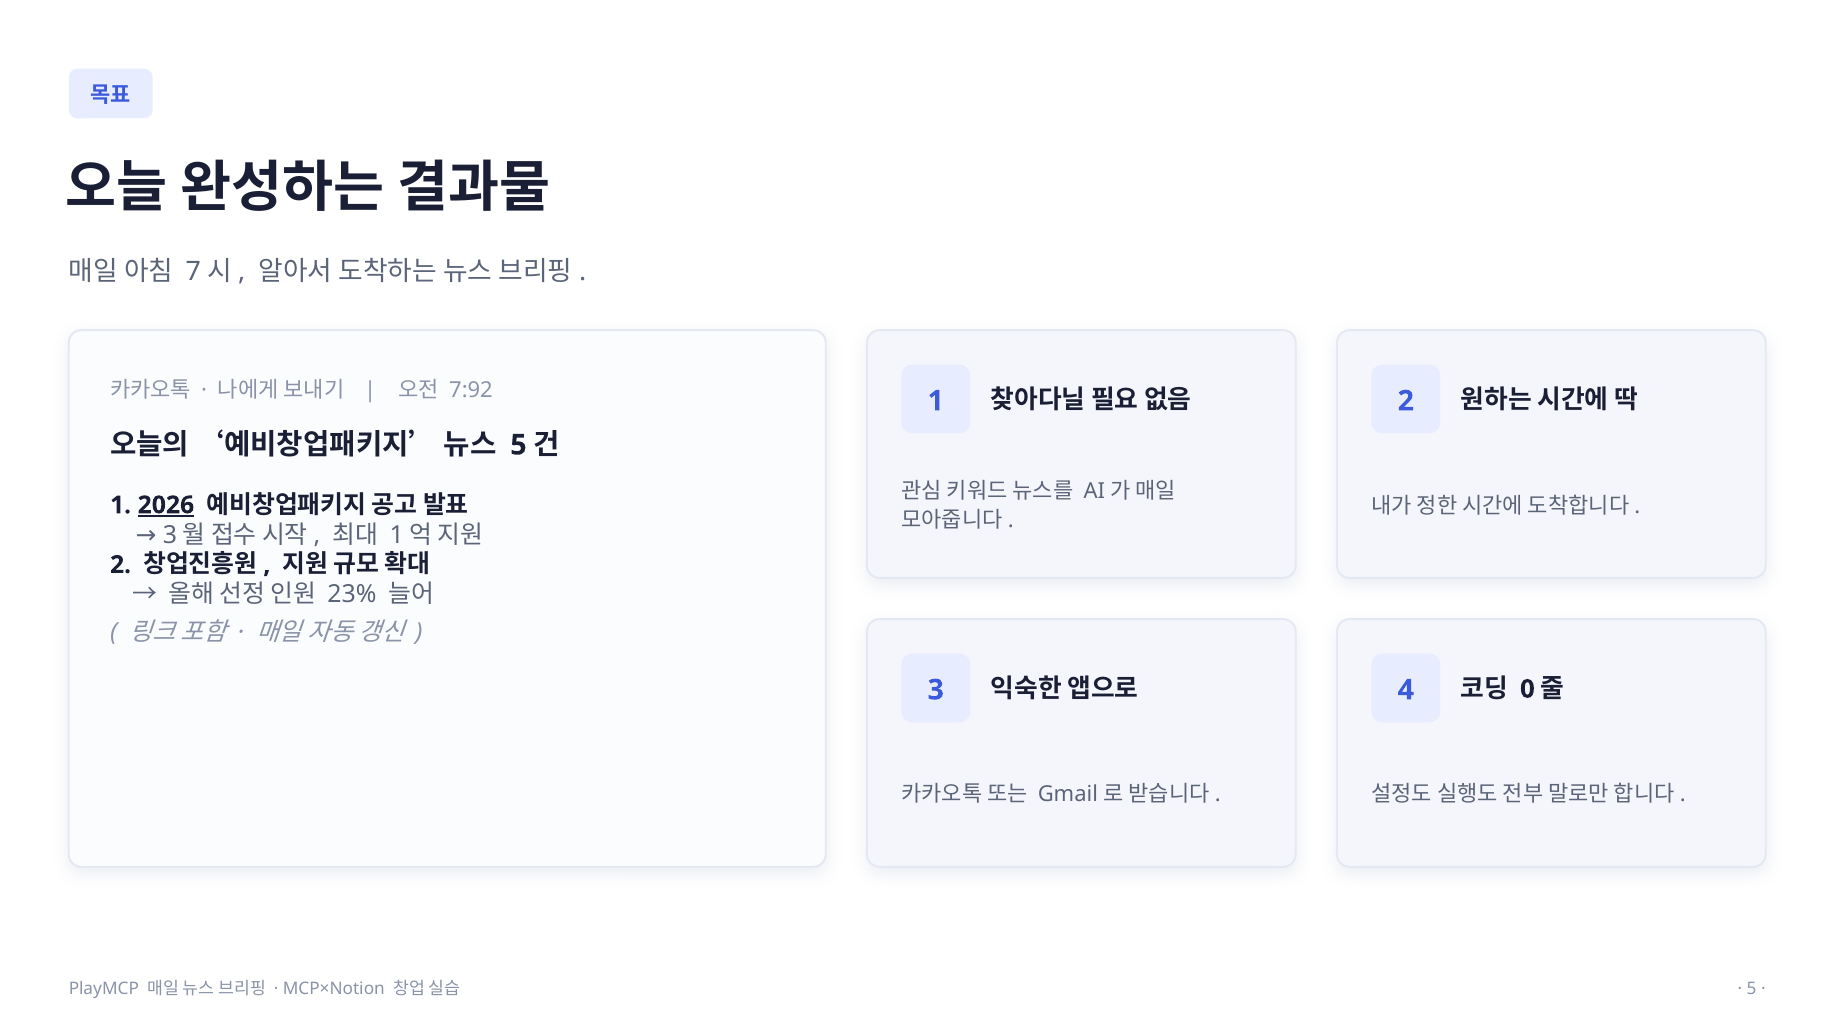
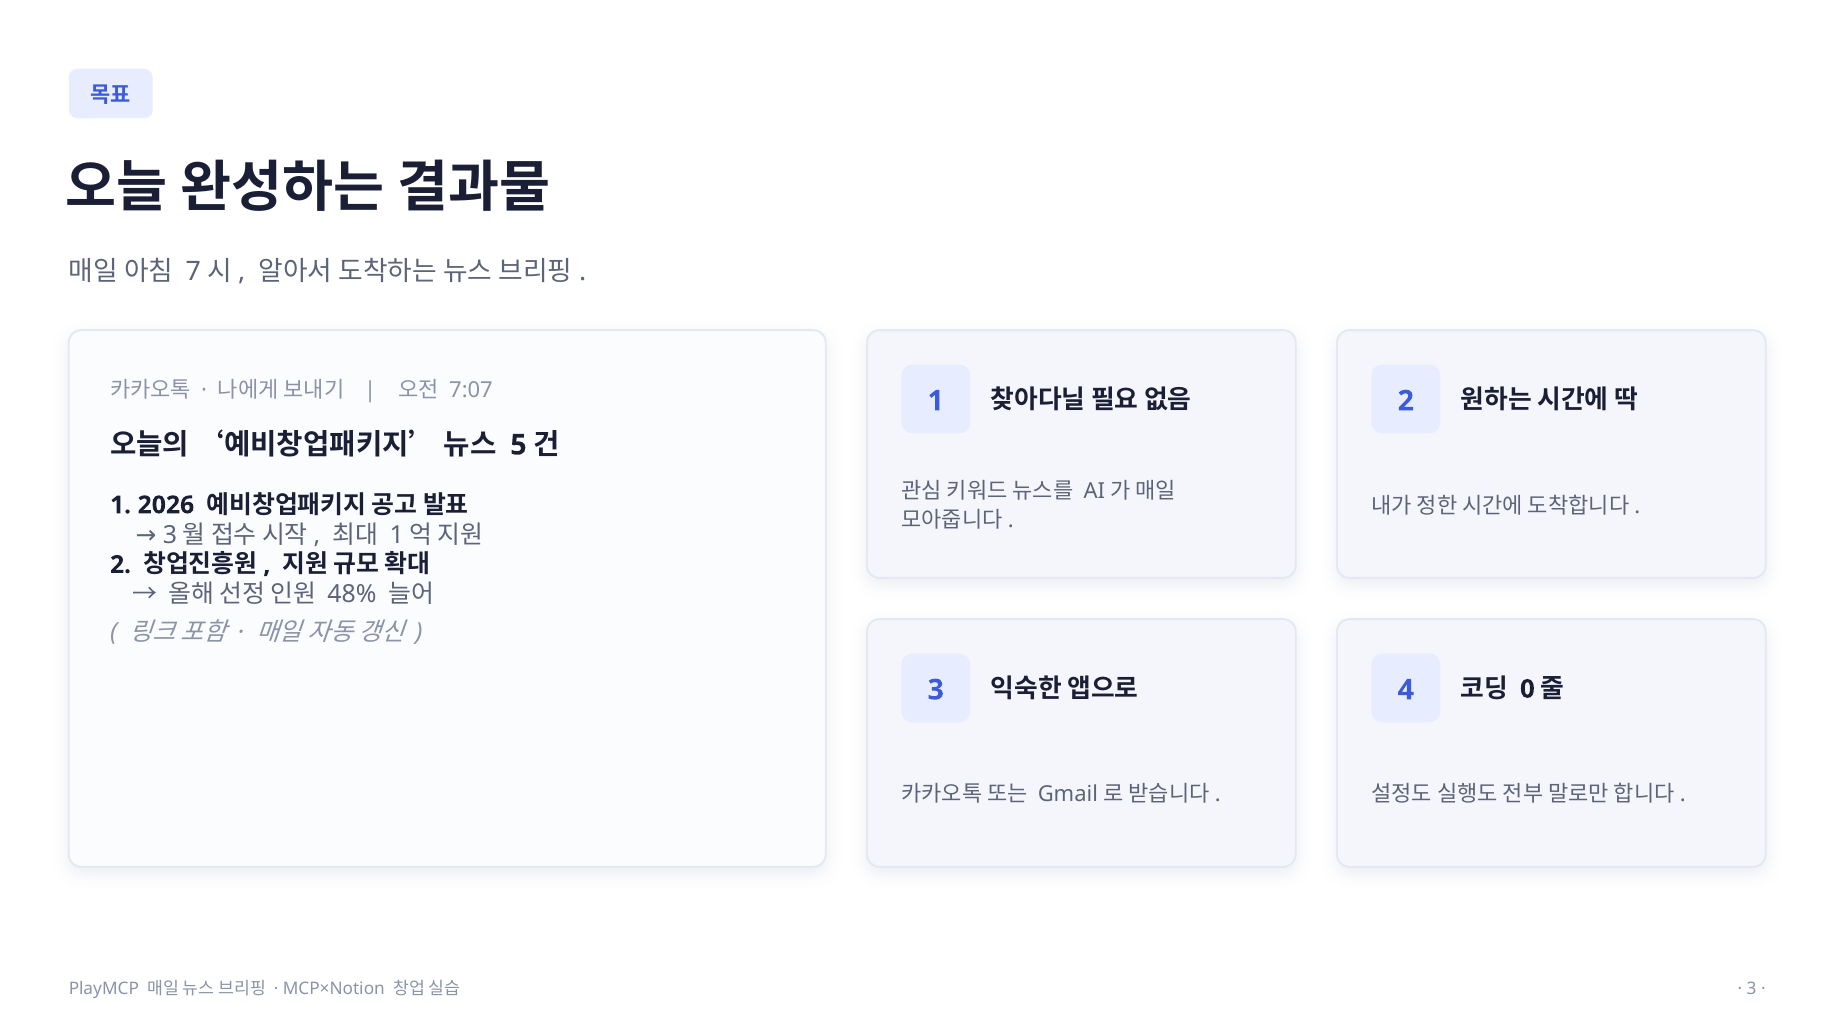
7:92: 7:92 -> 7:07 (471, 390)
2026 underline: present -> none (166, 505)
23%: 23% -> 48% (352, 595)
5: 5 -> 3 (1752, 989)
